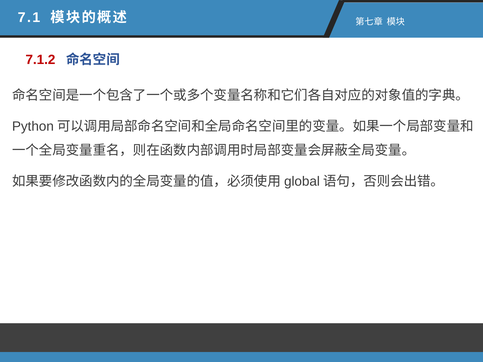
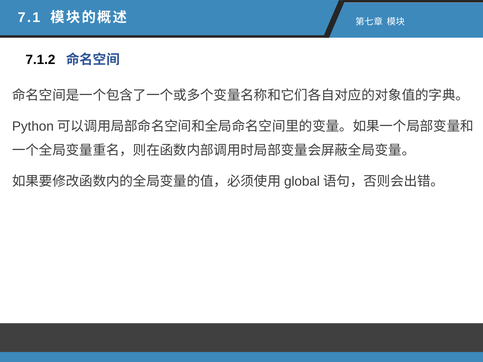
7.1.2 colour: red -> black (40, 60)
